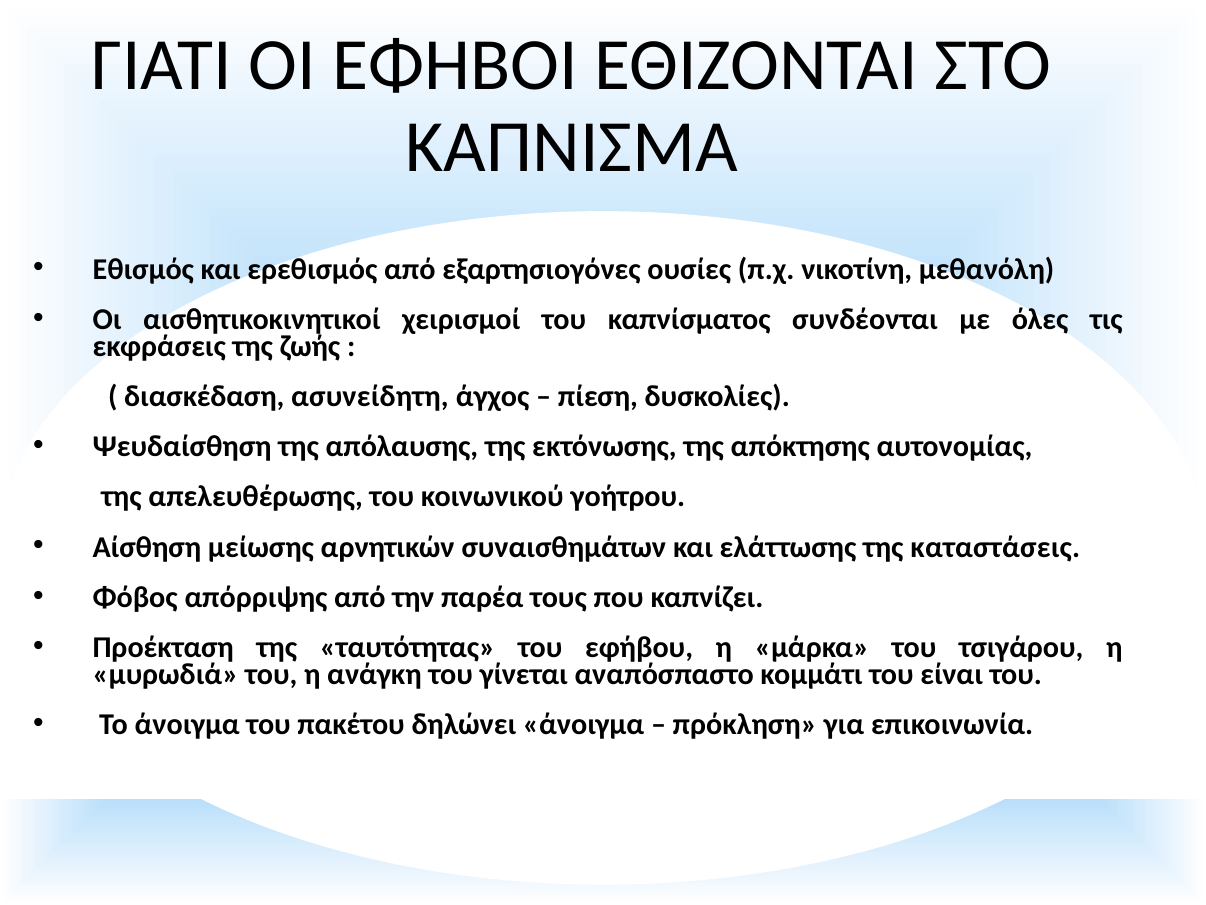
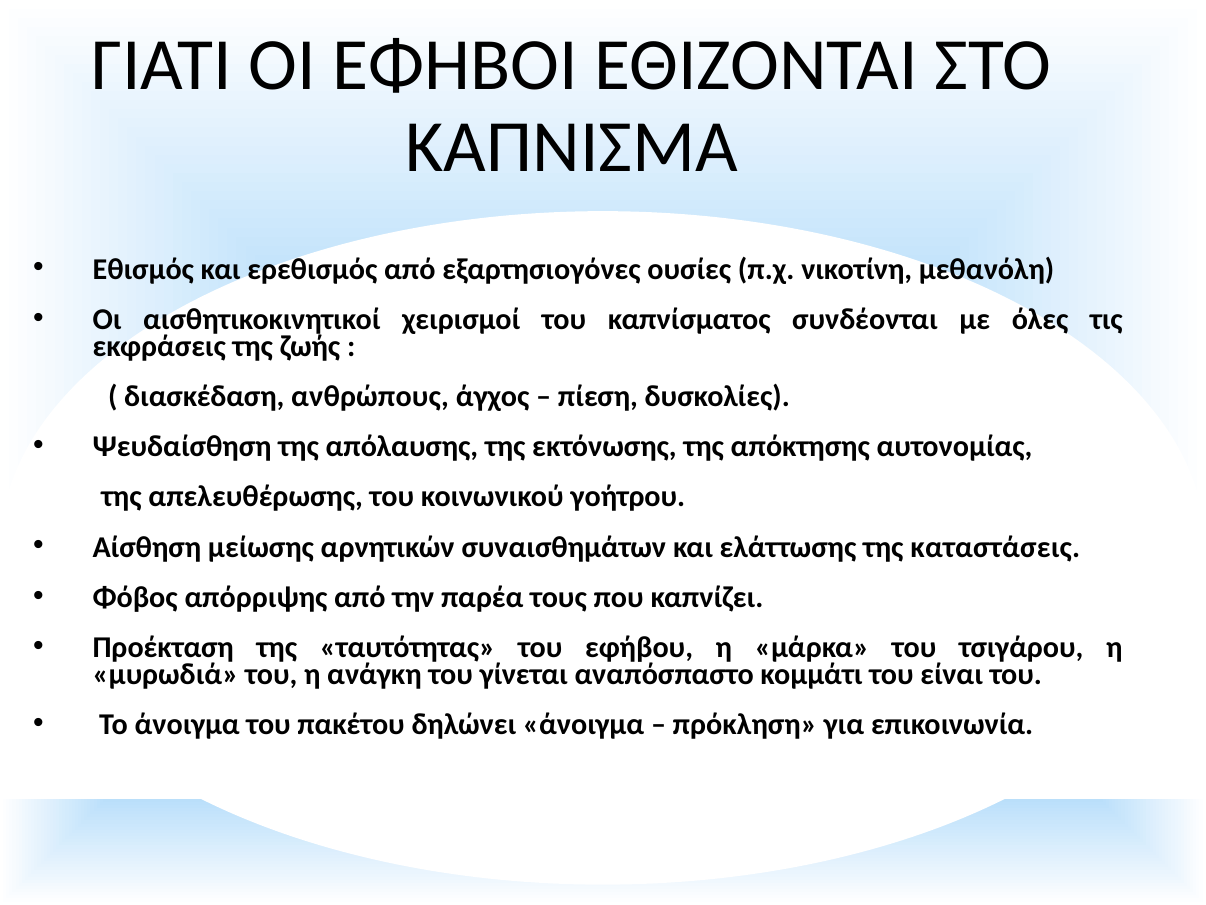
ασυνείδητη: ασυνείδητη -> ανθρώπους (370, 396)
